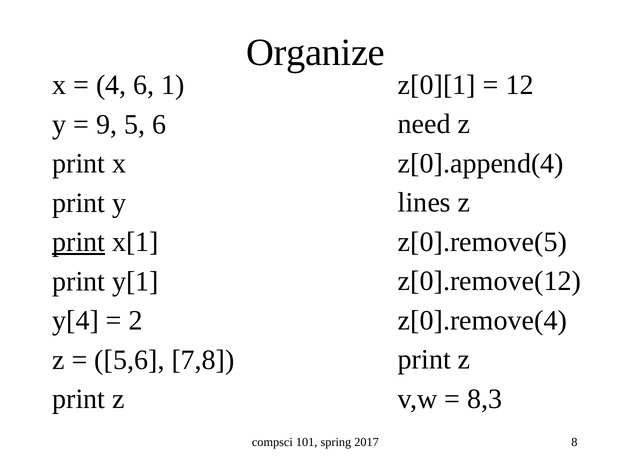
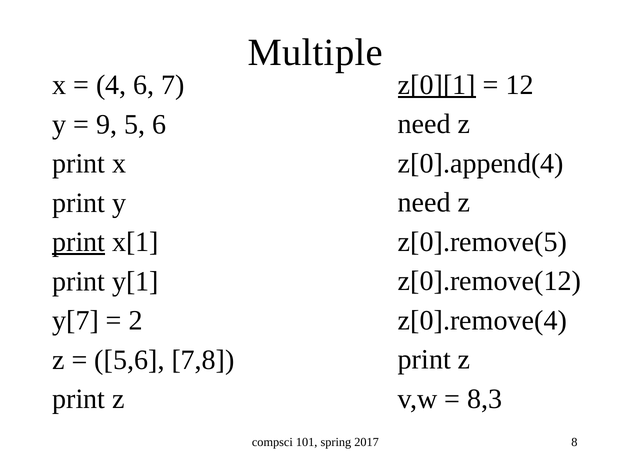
Organize: Organize -> Multiple (315, 53)
z[0][1 underline: none -> present (437, 85)
1: 1 -> 7 (173, 85)
lines: lines -> need (424, 203)
y[4: y[4 -> y[7 (76, 321)
